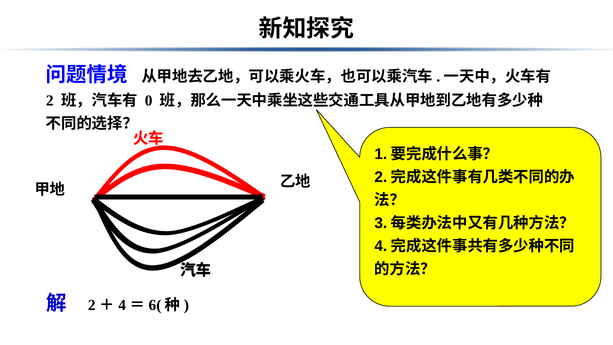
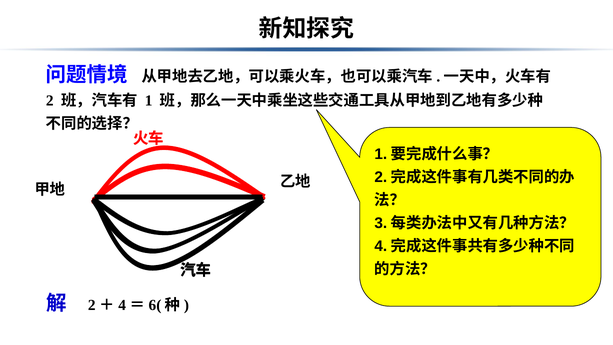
0: 0 -> 1 (149, 101)
